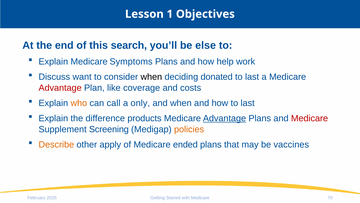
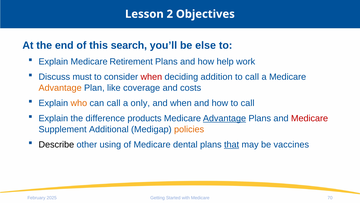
1: 1 -> 2 (170, 14)
Symptoms: Symptoms -> Retirement (131, 61)
want: want -> must (82, 77)
when colour: black -> red (151, 77)
donated: donated -> addition (217, 77)
last: last -> call (252, 77)
Advantage colour: red -> orange (60, 88)
how to last: last -> call (248, 103)
Screening: Screening -> Additional (109, 129)
Describe colour: orange -> black (56, 144)
apply: apply -> using (110, 144)
ended: ended -> dental (185, 144)
that underline: none -> present (232, 144)
